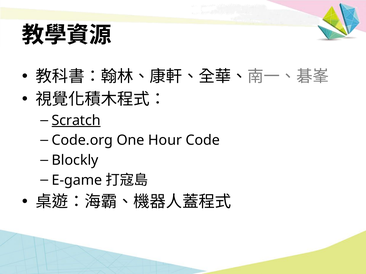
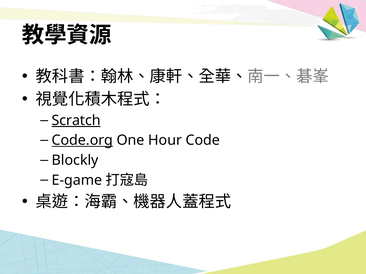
Code.org underline: none -> present (82, 141)
